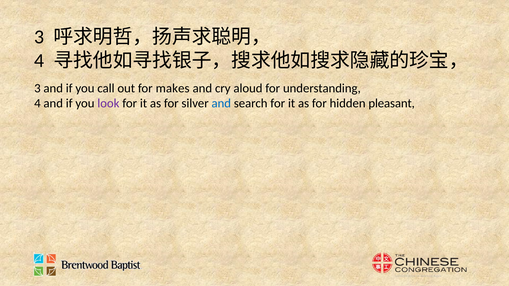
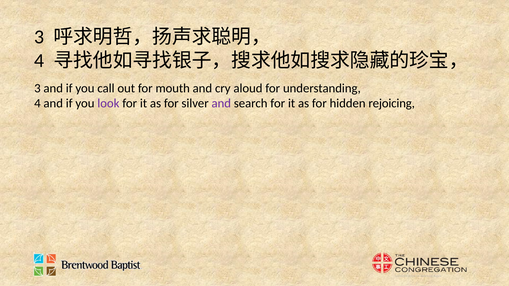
makes: makes -> mouth (173, 88)
and colour: blue -> purple (221, 104)
pleasant: pleasant -> rejoicing (392, 104)
